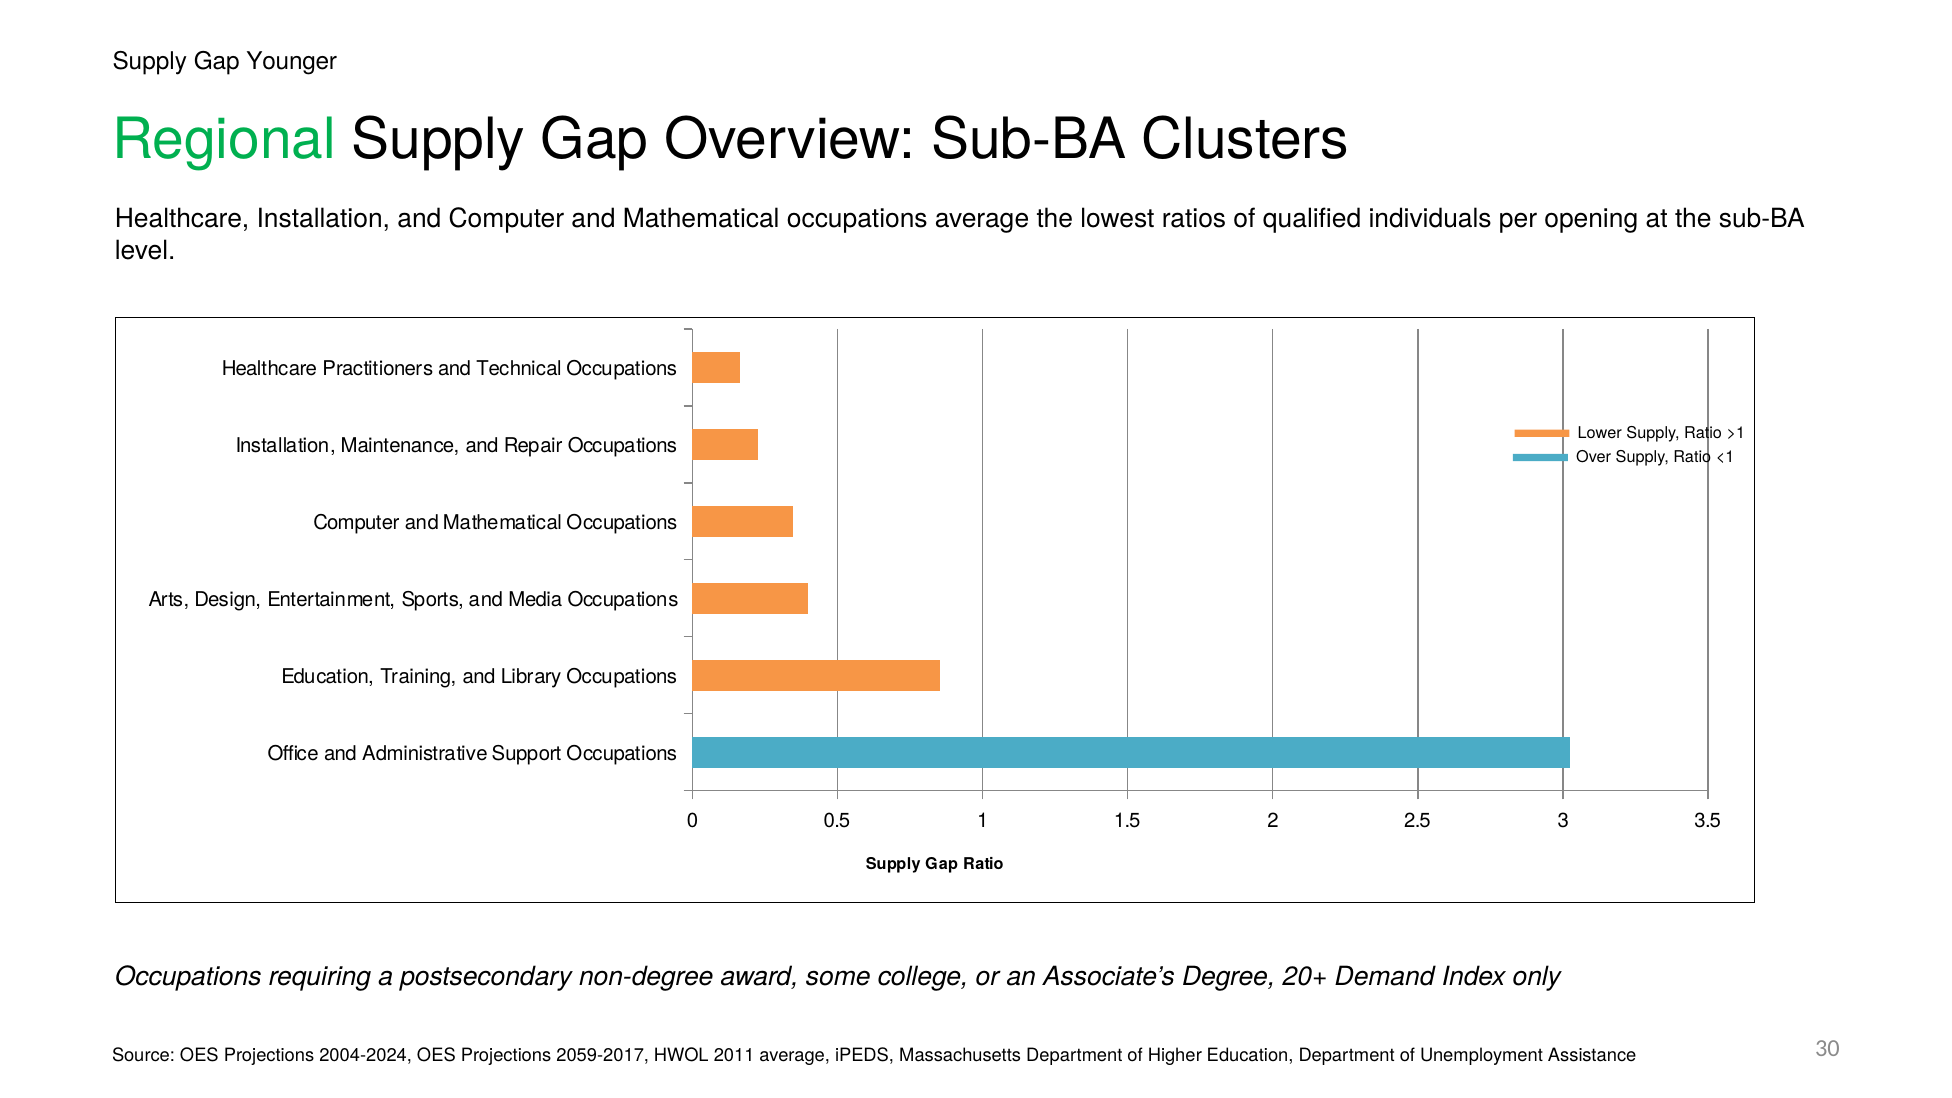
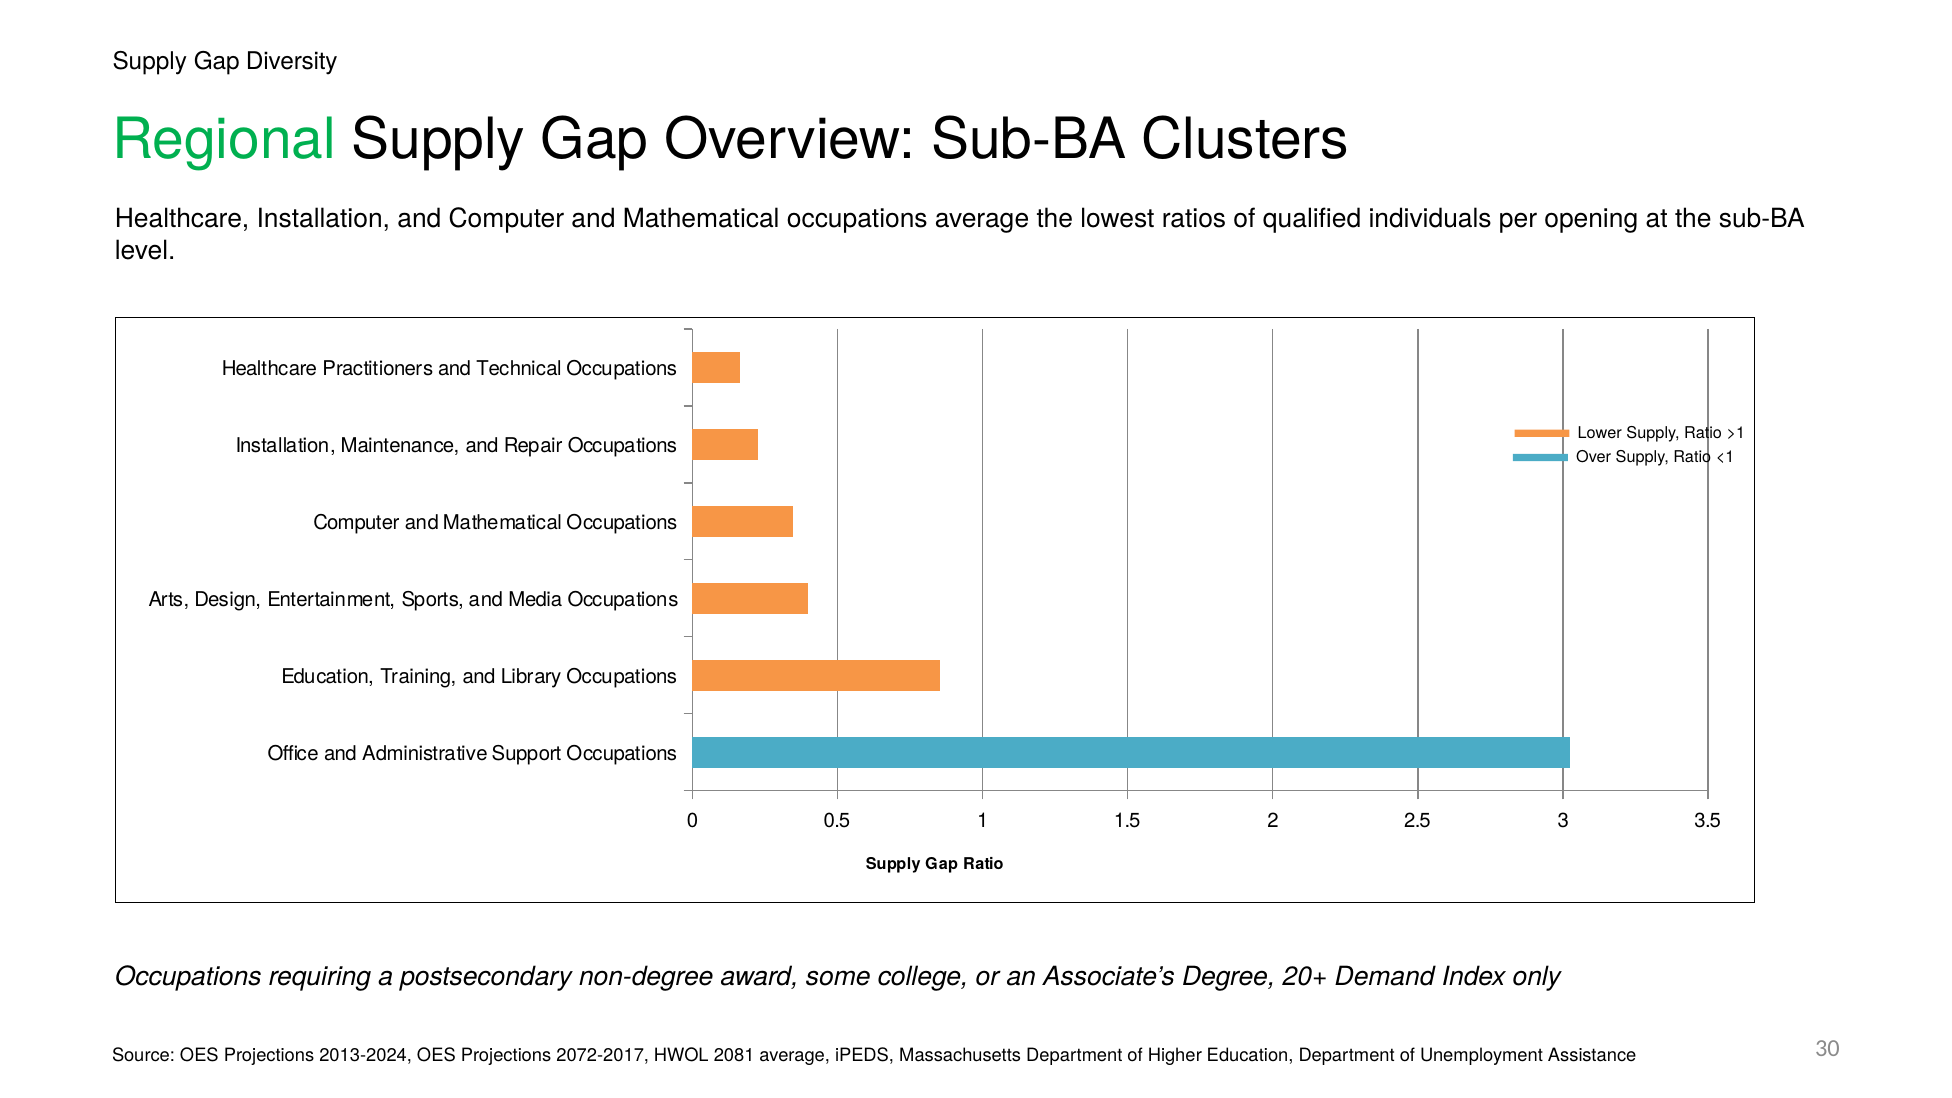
Younger: Younger -> Diversity (292, 62)
2004-2024: 2004-2024 -> 2013-2024 (366, 1056)
2059-2017: 2059-2017 -> 2072-2017 (603, 1056)
2011: 2011 -> 2081 (734, 1056)
